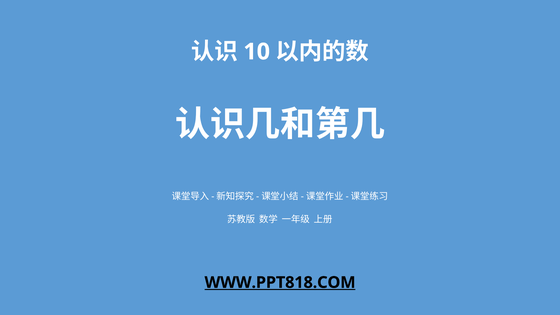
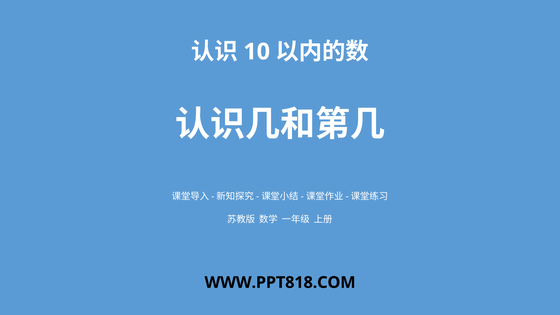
WWW.PPT818.COM underline: present -> none (280, 282)
